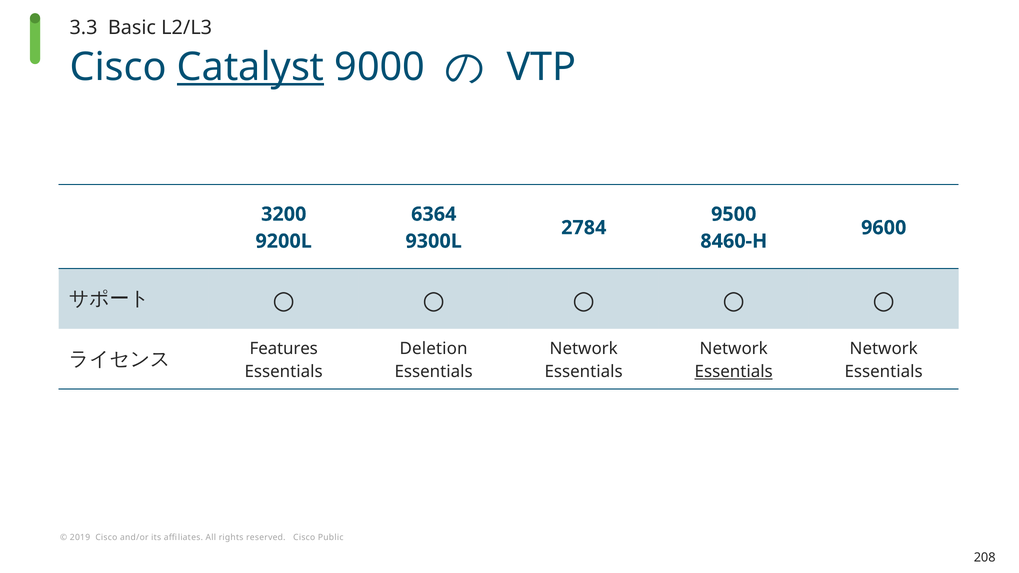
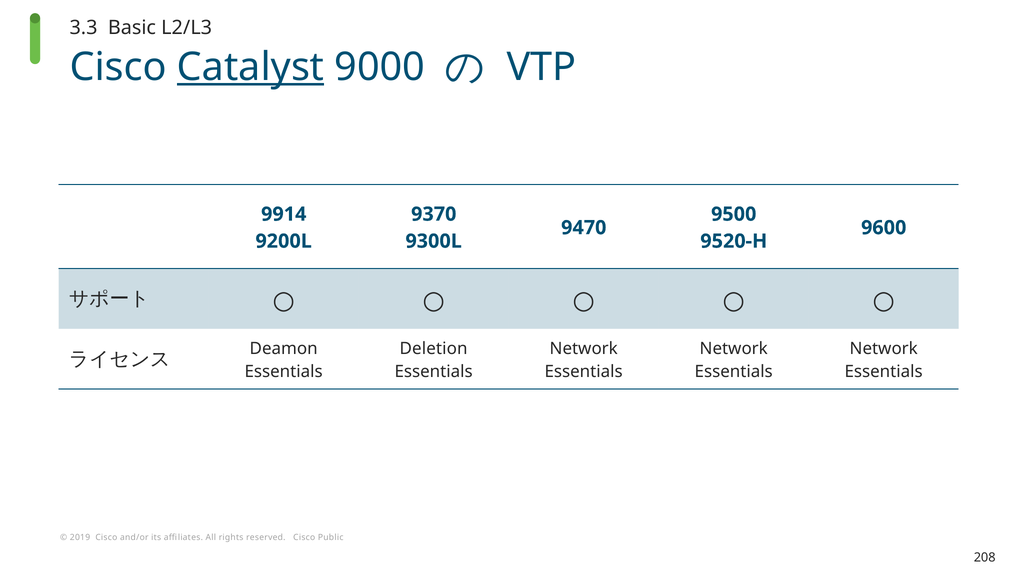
3200: 3200 -> 9914 (284, 214)
6364: 6364 -> 9370 (434, 214)
2784: 2784 -> 9470 (584, 228)
8460-H: 8460-H -> 9520-H (734, 241)
Features: Features -> Deamon (284, 349)
Essentials underline: present -> none (734, 372)
